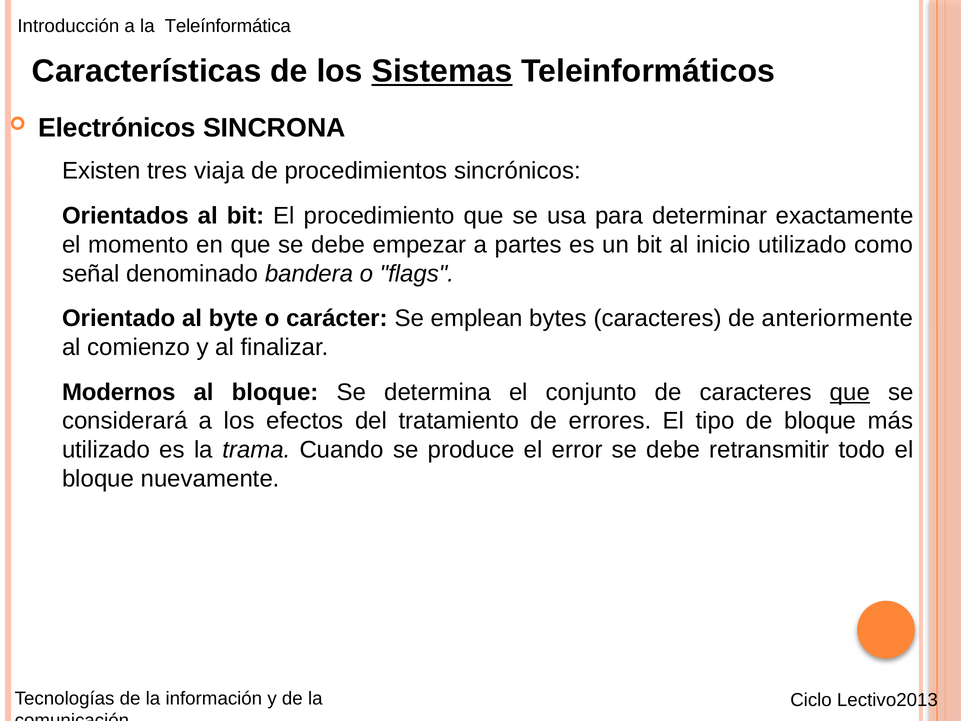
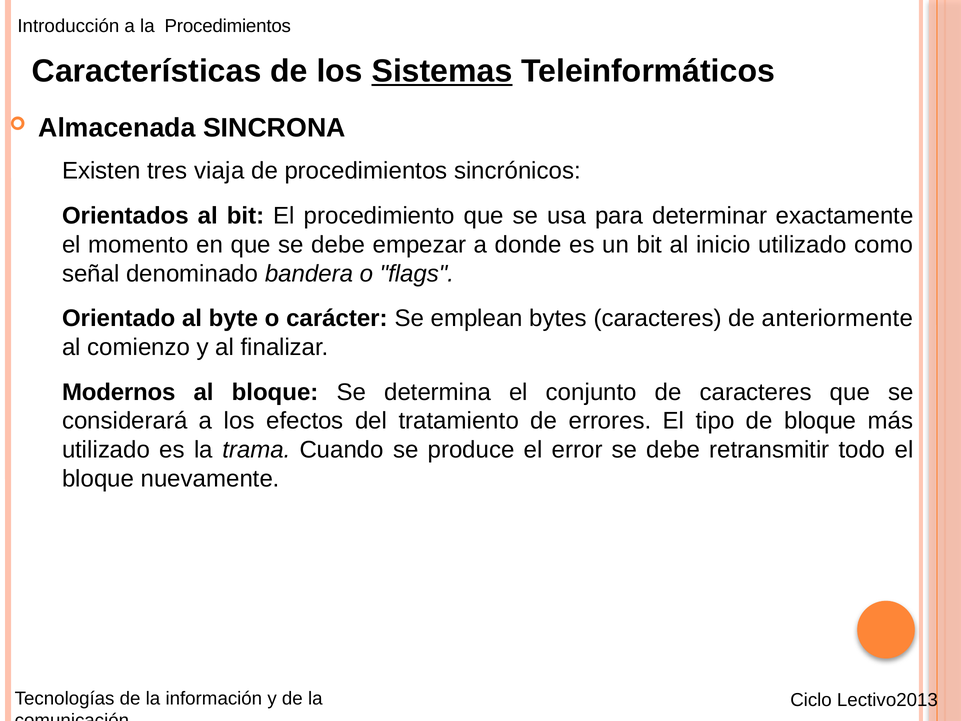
la Teleínformática: Teleínformática -> Procedimientos (228, 26)
Electrónicos: Electrónicos -> Almacenada (117, 128)
partes: partes -> donde (528, 245)
que underline: present -> none (850, 392)
